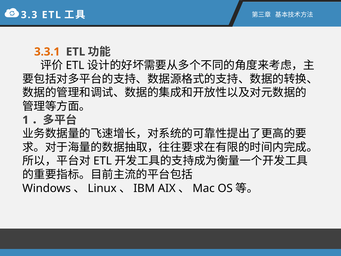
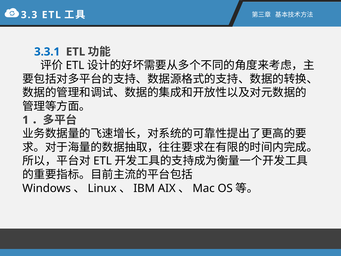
3.3.1 colour: orange -> blue (47, 52)
